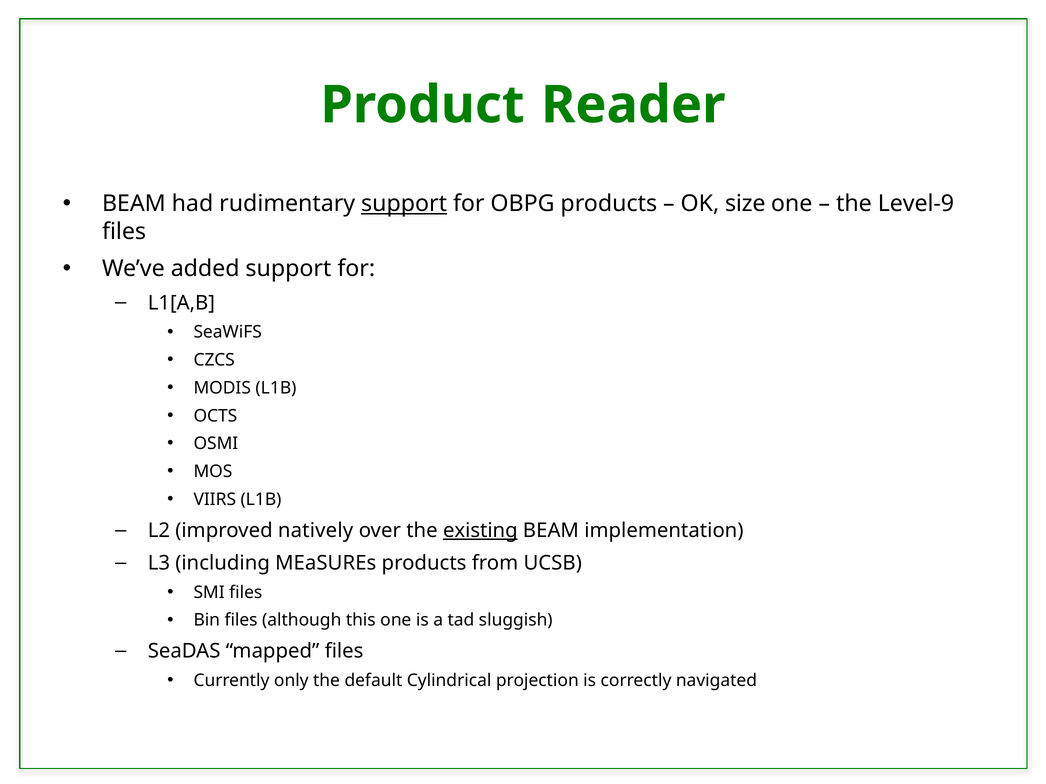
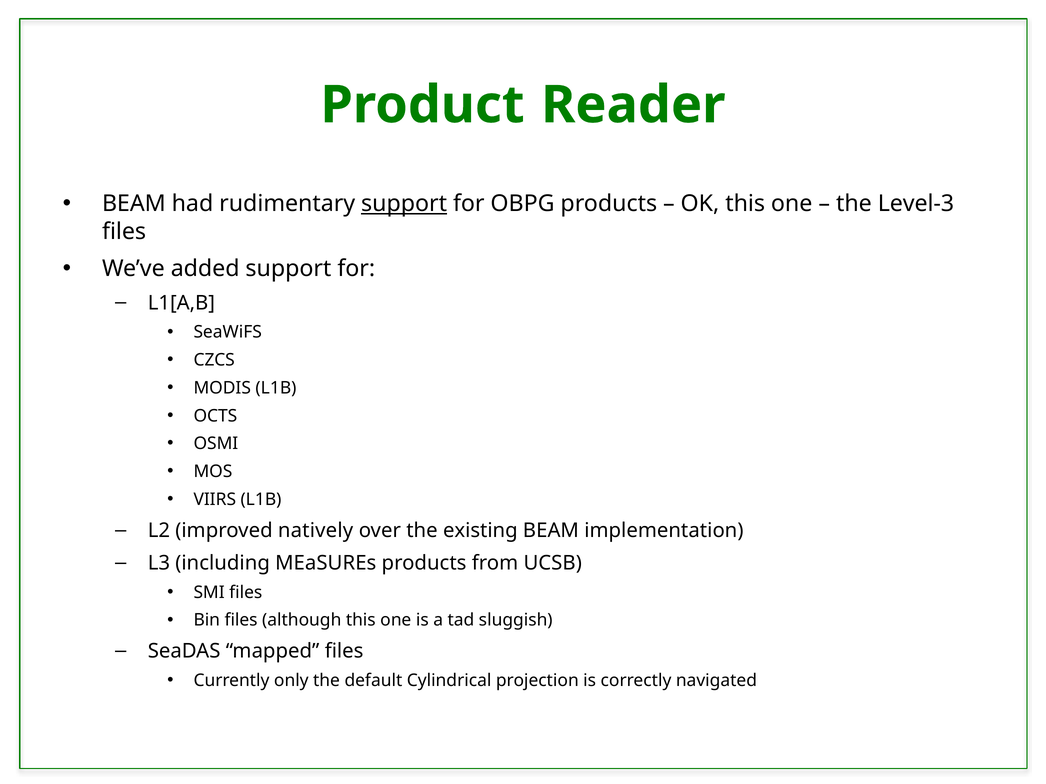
OK size: size -> this (745, 204)
Level-9: Level-9 -> Level-3 (916, 204)
existing underline: present -> none (480, 531)
